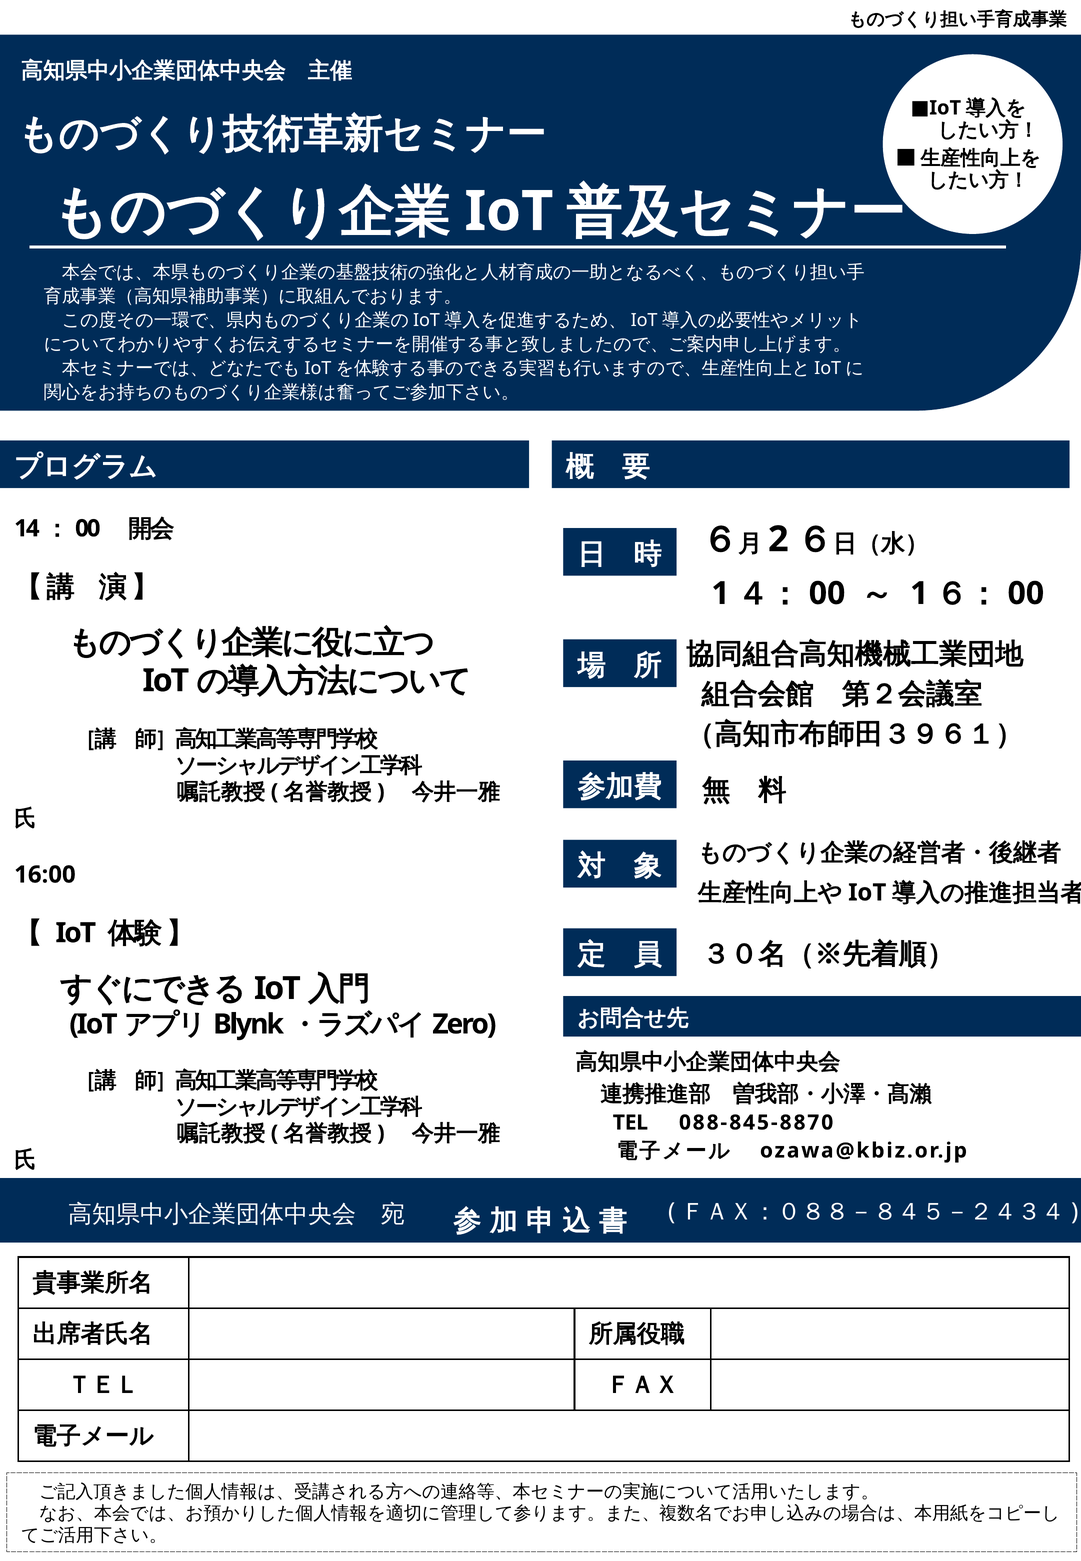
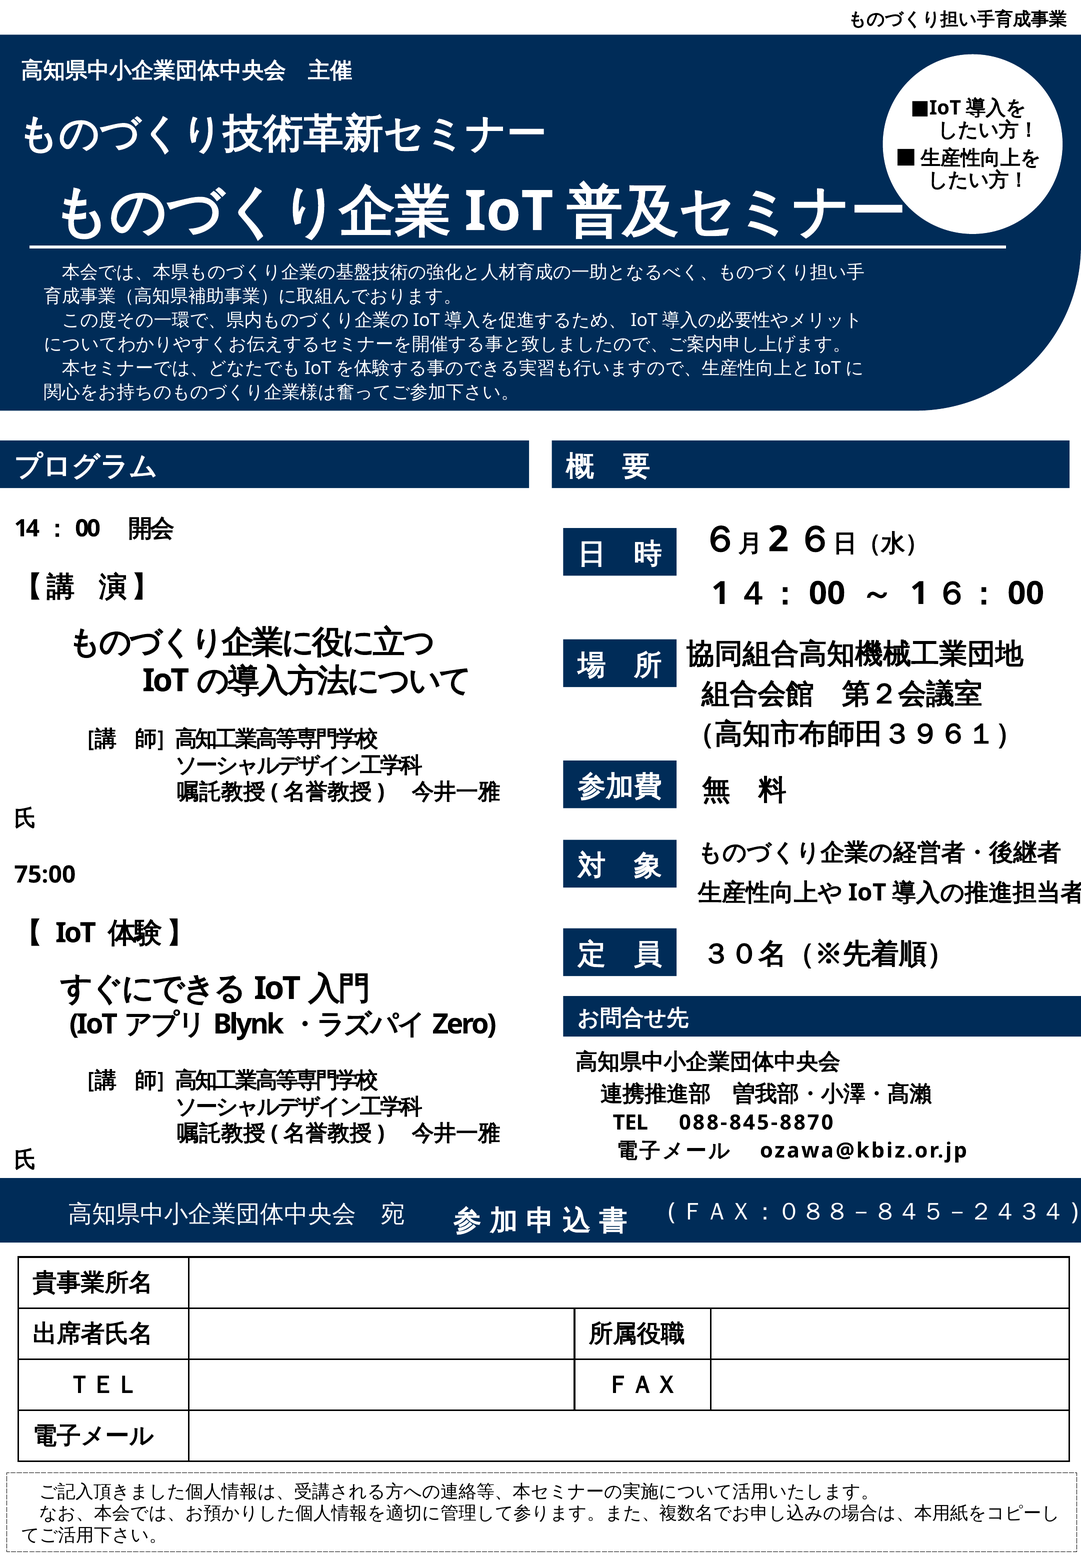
16:00: 16:00 -> 75:00 (45, 875)
